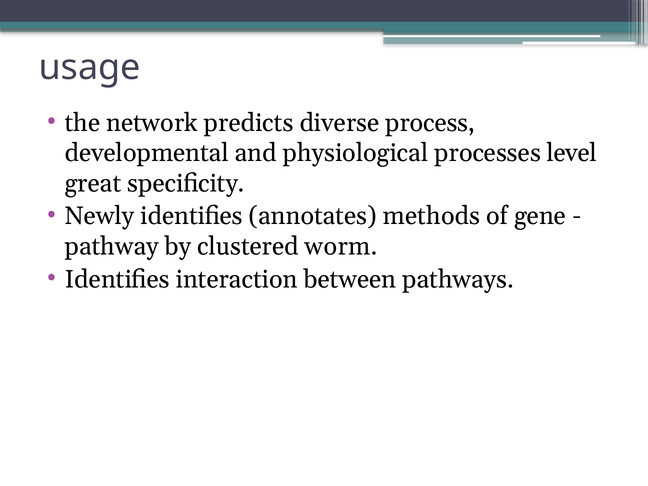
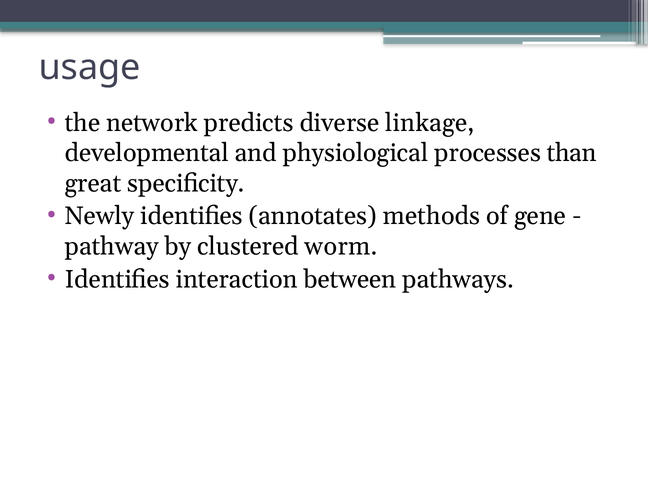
process: process -> linkage (430, 123)
level: level -> than (572, 153)
